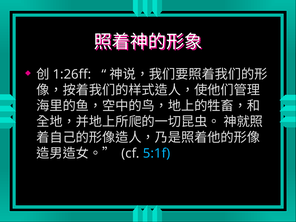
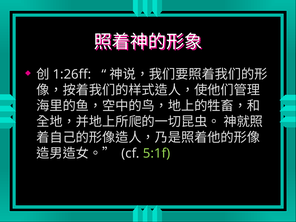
5:1f colour: light blue -> light green (157, 153)
